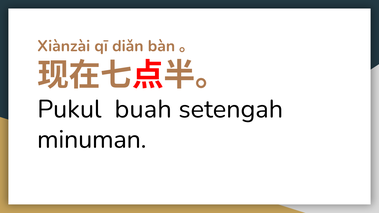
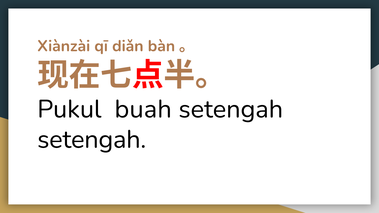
minuman: minuman -> setengah (92, 140)
